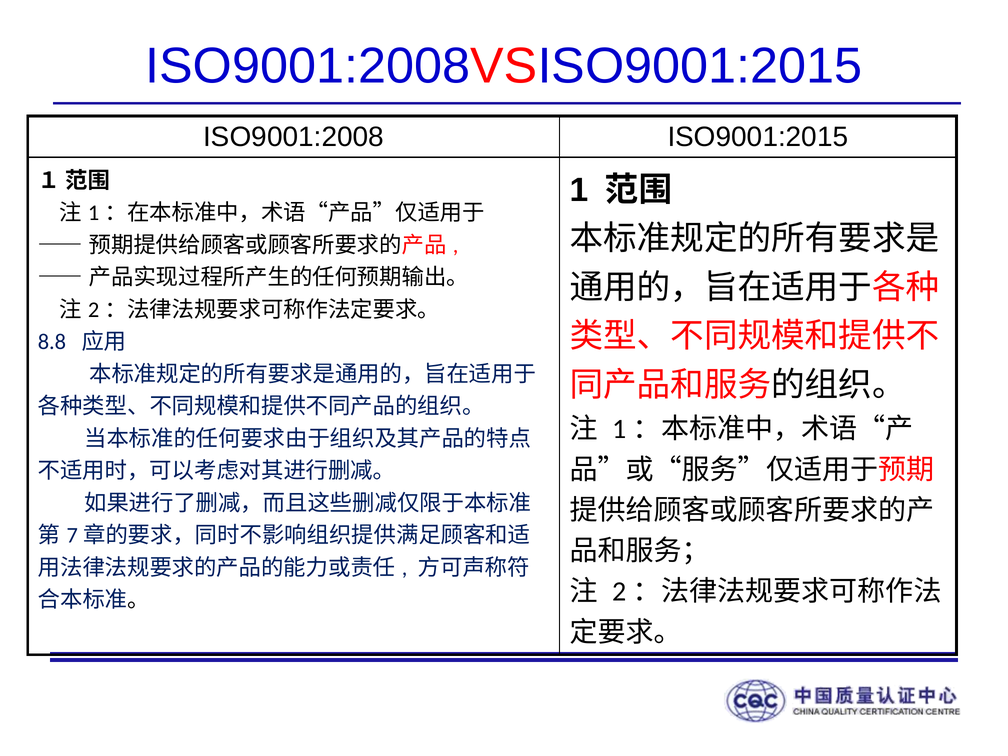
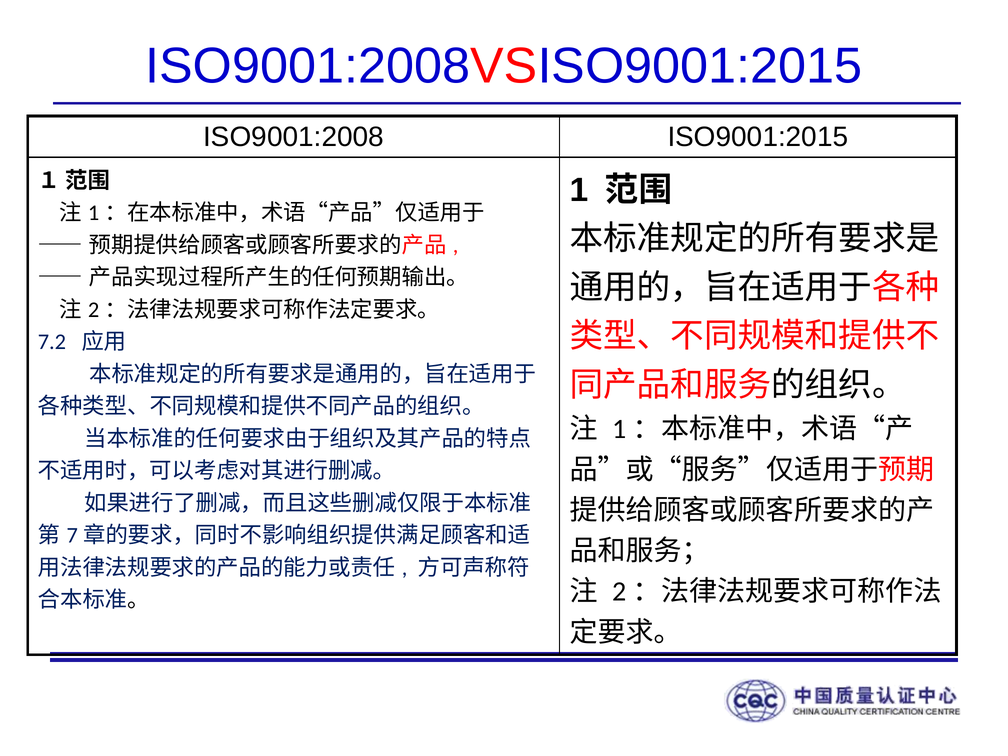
8.8: 8.8 -> 7.2 (52, 342)
